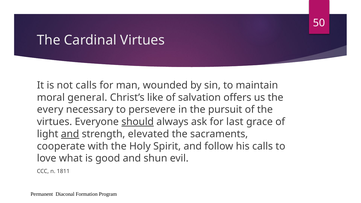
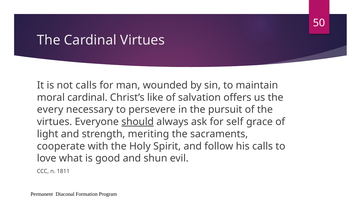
moral general: general -> cardinal (87, 97)
last: last -> self (235, 122)
and underline: present -> none (70, 134)
elevated: elevated -> meriting (148, 134)
